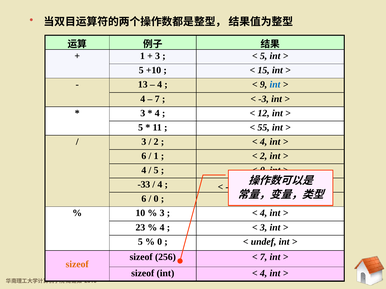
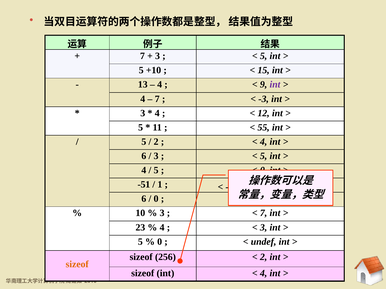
1: 1 -> 7 (142, 56)
int colour: blue -> purple (275, 85)
3: 3 -> 5 (144, 142)
1: 1 -> 3 (156, 156)
2: 2 -> 5 (264, 156)
-33: -33 -> -51 (144, 185)
4: 4 -> 1 (160, 185)
4: 4 -> 7 (264, 213)
7: 7 -> 2 (264, 257)
